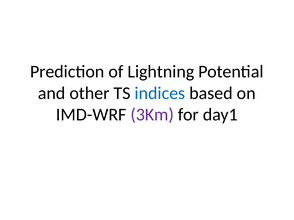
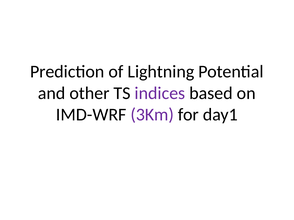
indices colour: blue -> purple (160, 93)
